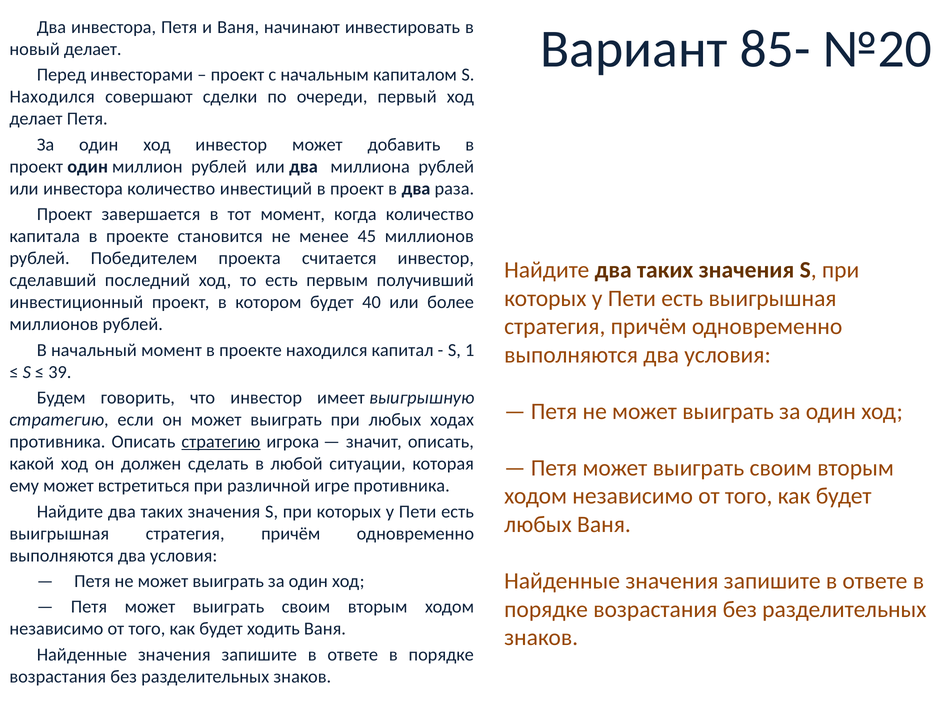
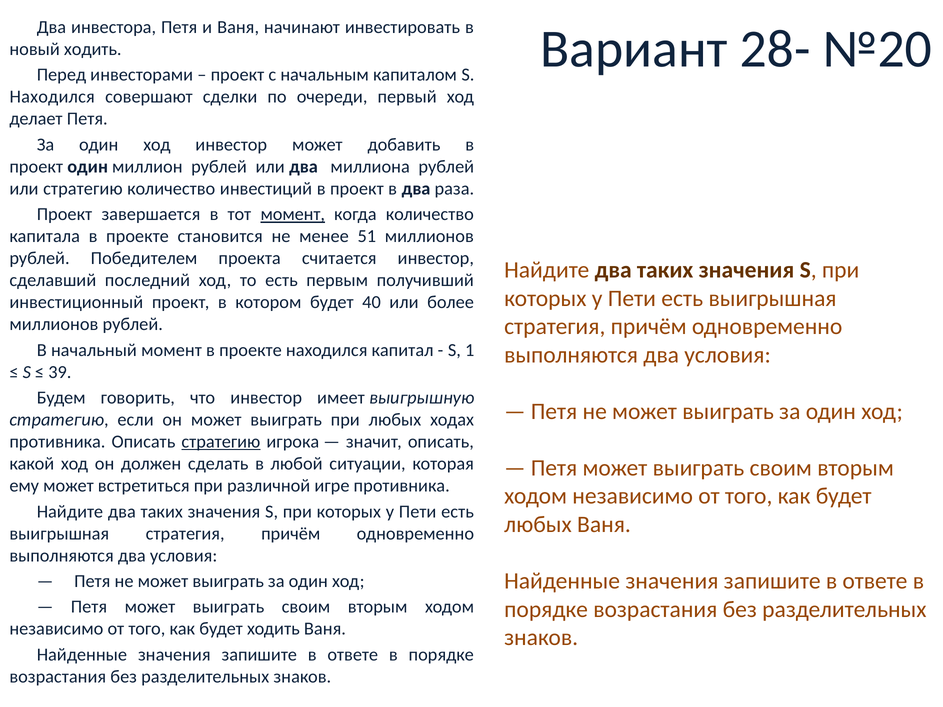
85-: 85- -> 28- (775, 49)
новый делает: делает -> ходить (93, 49)
или инвестора: инвестора -> стратегию (83, 189)
момент underline: none -> present (293, 214)
45: 45 -> 51 (367, 236)
